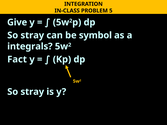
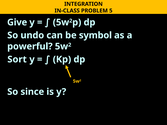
stray: stray -> undo (32, 35)
integrals: integrals -> powerful (30, 46)
Fact: Fact -> Sort (17, 59)
stray: stray -> since (32, 92)
